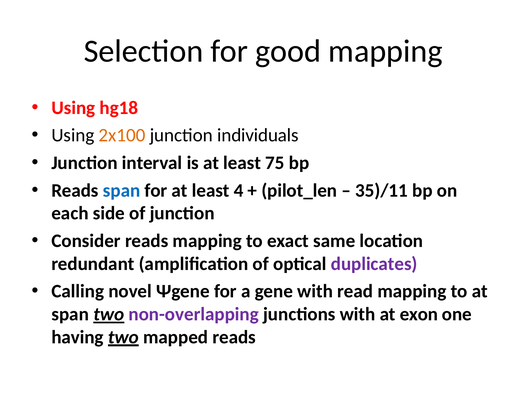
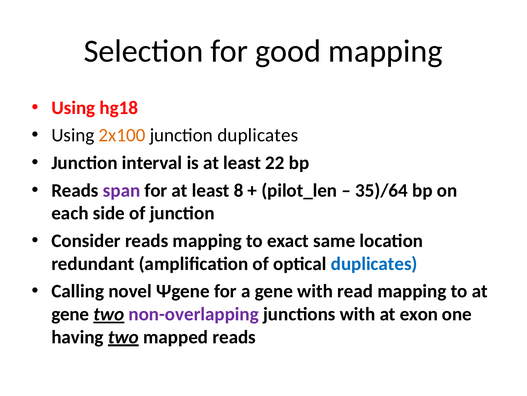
junction individuals: individuals -> duplicates (258, 135)
75: 75 -> 22 (275, 163)
span colour: blue -> purple (122, 190)
4: 4 -> 8 (238, 190)
35)/11: 35)/11 -> 35)/64 (382, 190)
duplicates colour: purple -> blue (374, 263)
span: span -> gene (70, 314)
